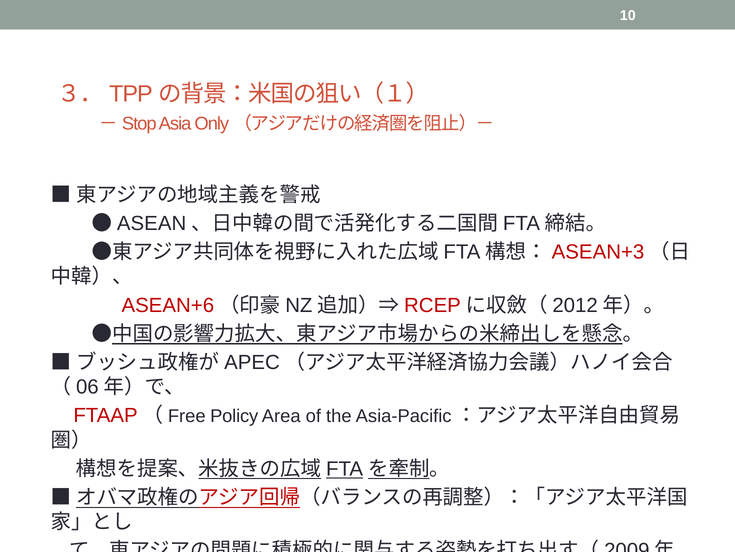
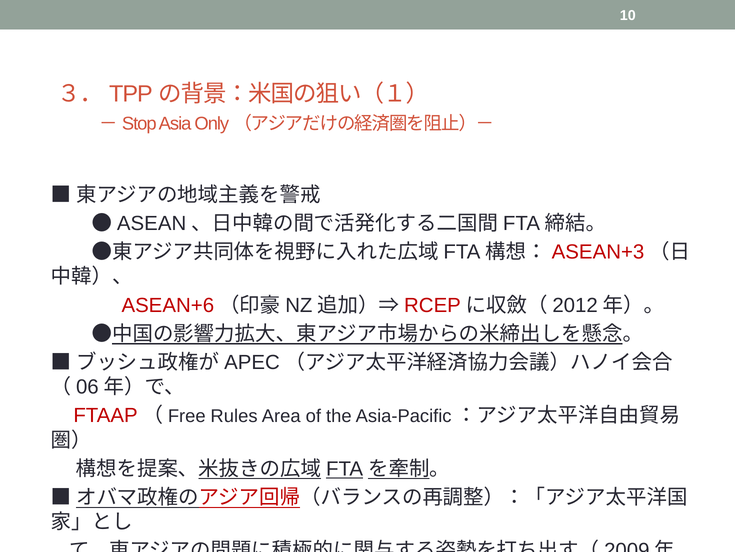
Policy: Policy -> Rules (234, 416)
